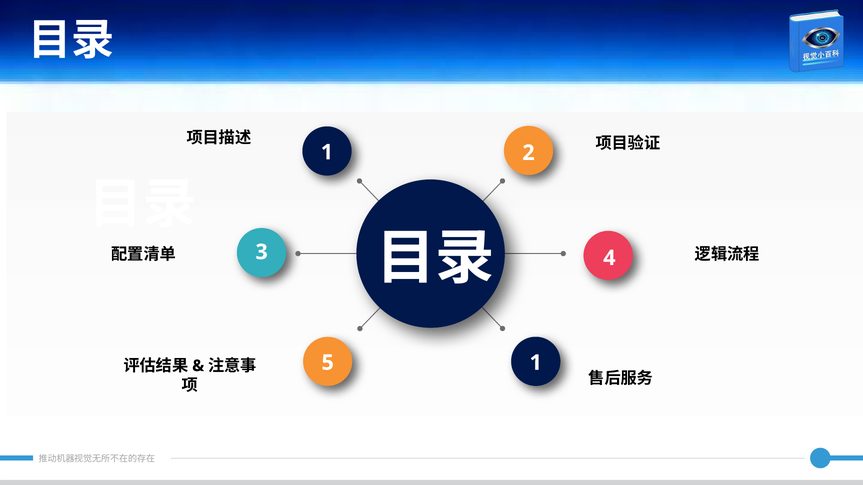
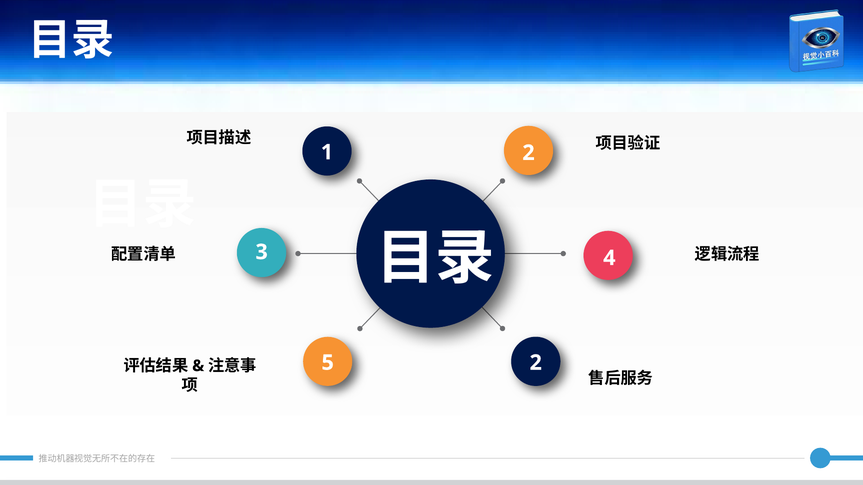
5 1: 1 -> 2 (536, 363)
